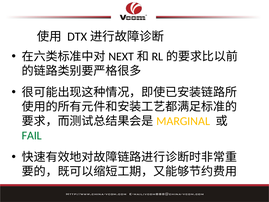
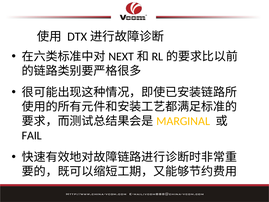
FAIL colour: green -> black (32, 135)
